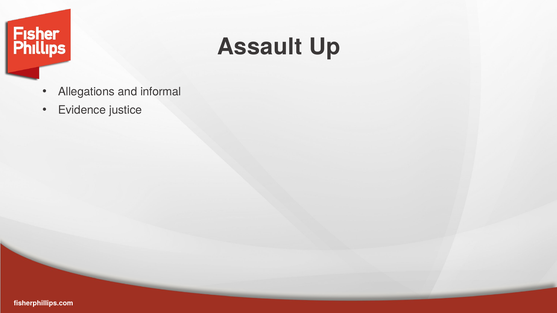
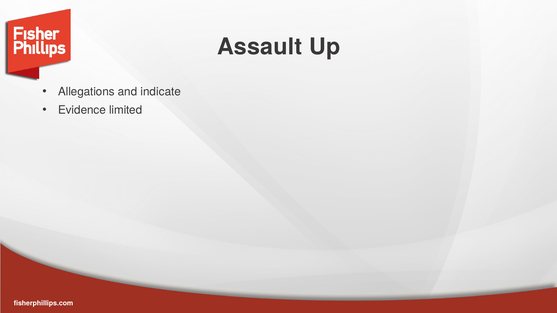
informal: informal -> indicate (161, 92)
justice: justice -> limited (126, 110)
